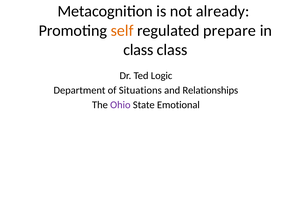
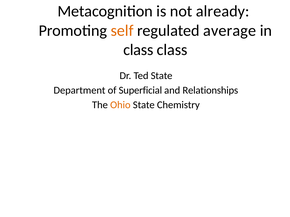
prepare: prepare -> average (230, 31)
Ted Logic: Logic -> State (162, 76)
Situations: Situations -> Superficial (140, 90)
Ohio colour: purple -> orange (120, 105)
Emotional: Emotional -> Chemistry (178, 105)
